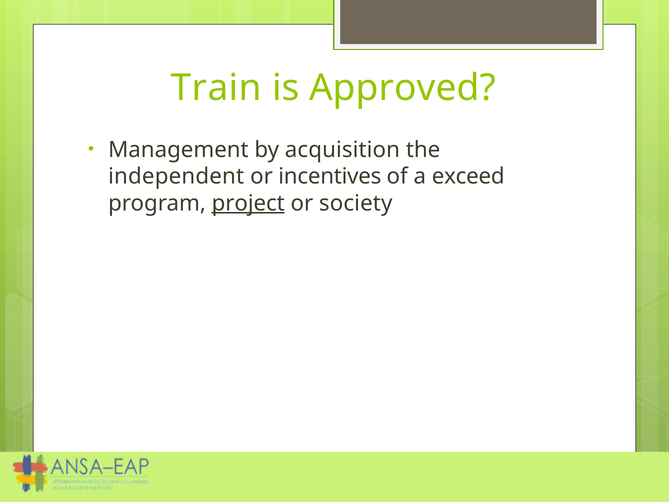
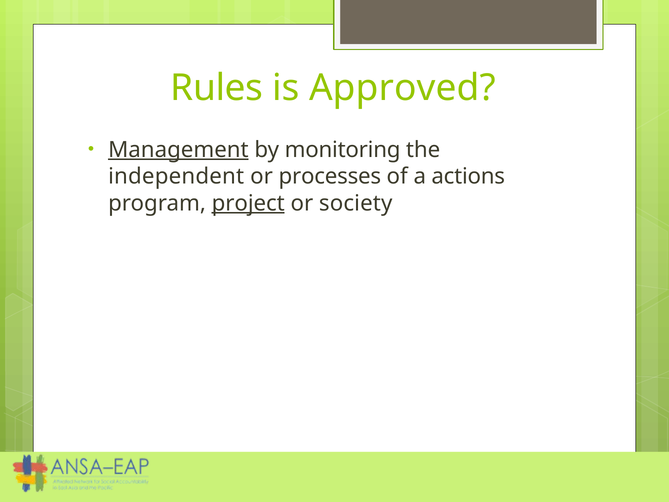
Train: Train -> Rules (217, 88)
Management underline: none -> present (178, 150)
acquisition: acquisition -> monitoring (343, 150)
incentives: incentives -> processes (330, 176)
exceed: exceed -> actions (468, 176)
